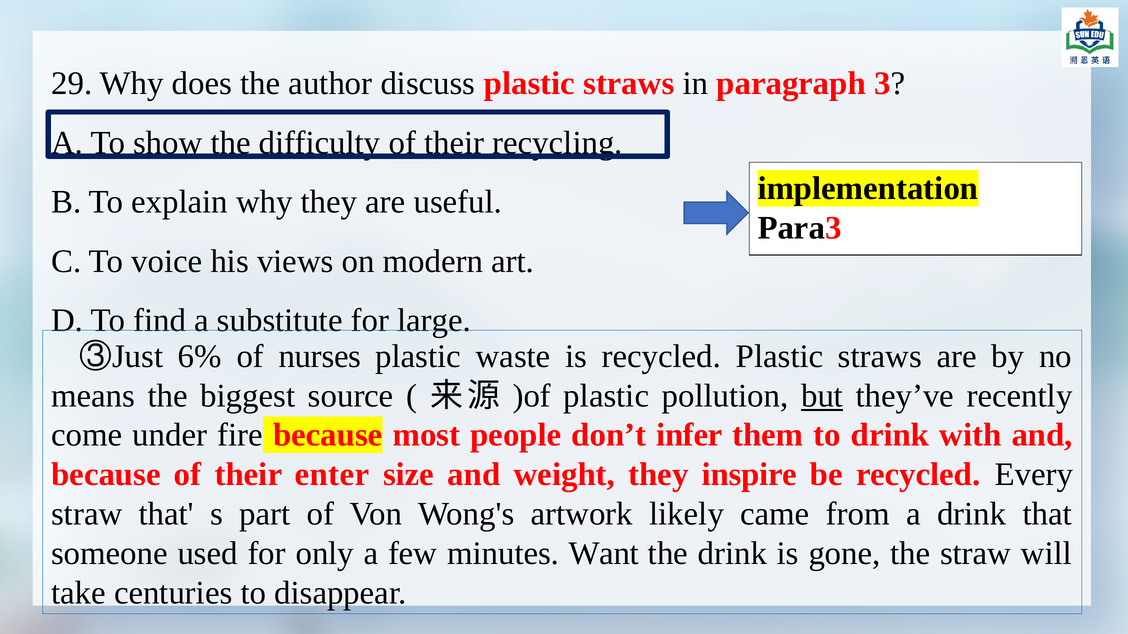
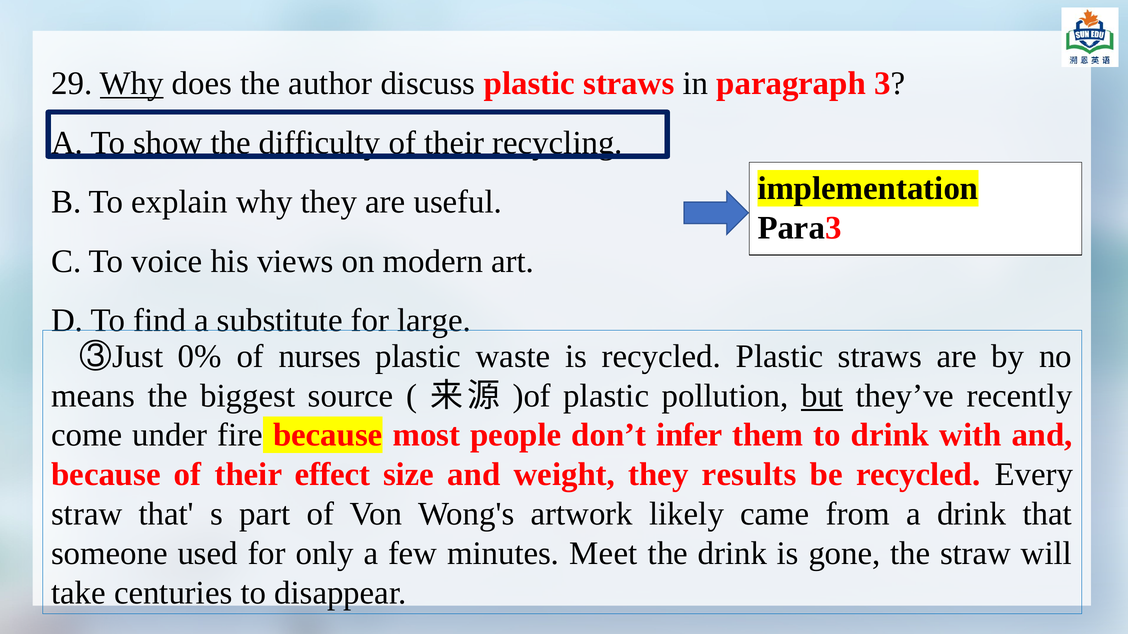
Why underline: none -> present (132, 84)
6%: 6% -> 0% (200, 356)
enter: enter -> effect (332, 475)
inspire: inspire -> results (749, 475)
Want: Want -> Meet (603, 554)
